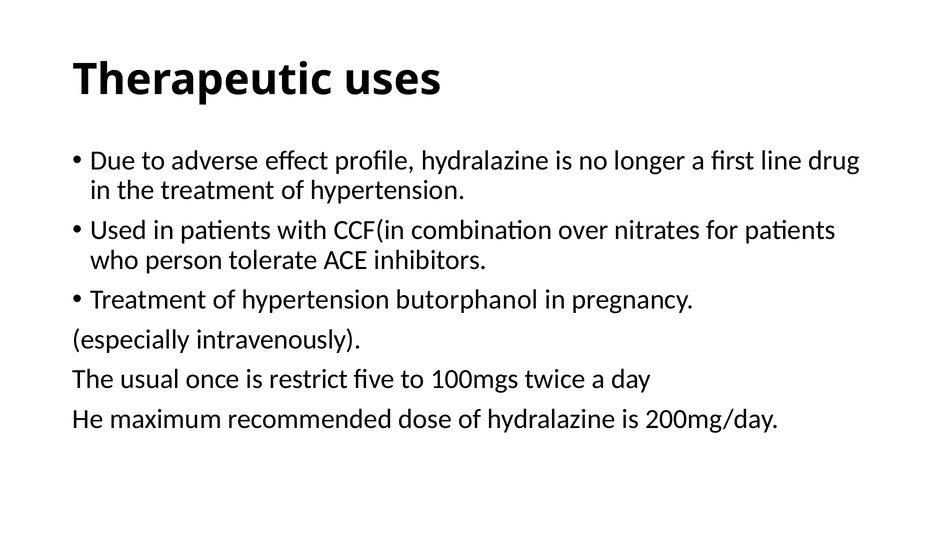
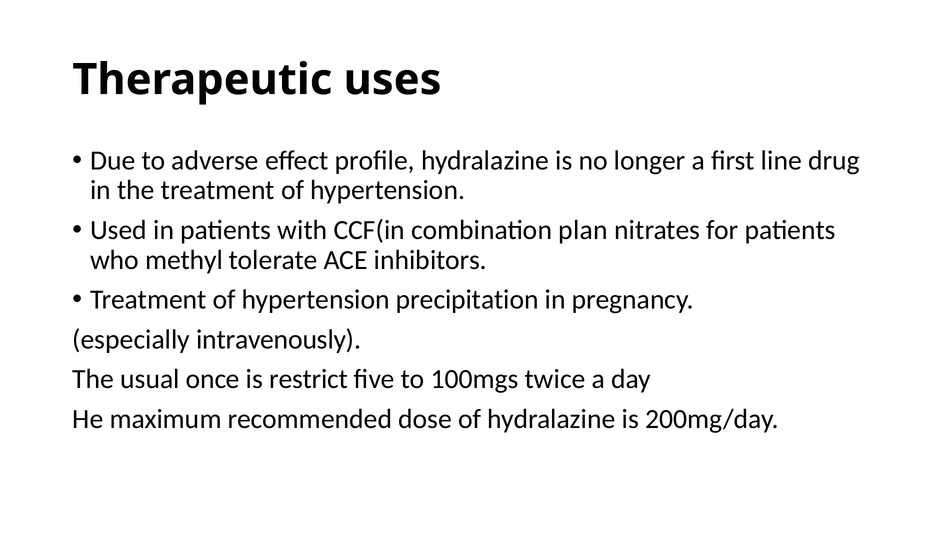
over: over -> plan (583, 230)
person: person -> methyl (184, 260)
butorphanol: butorphanol -> precipitation (467, 300)
